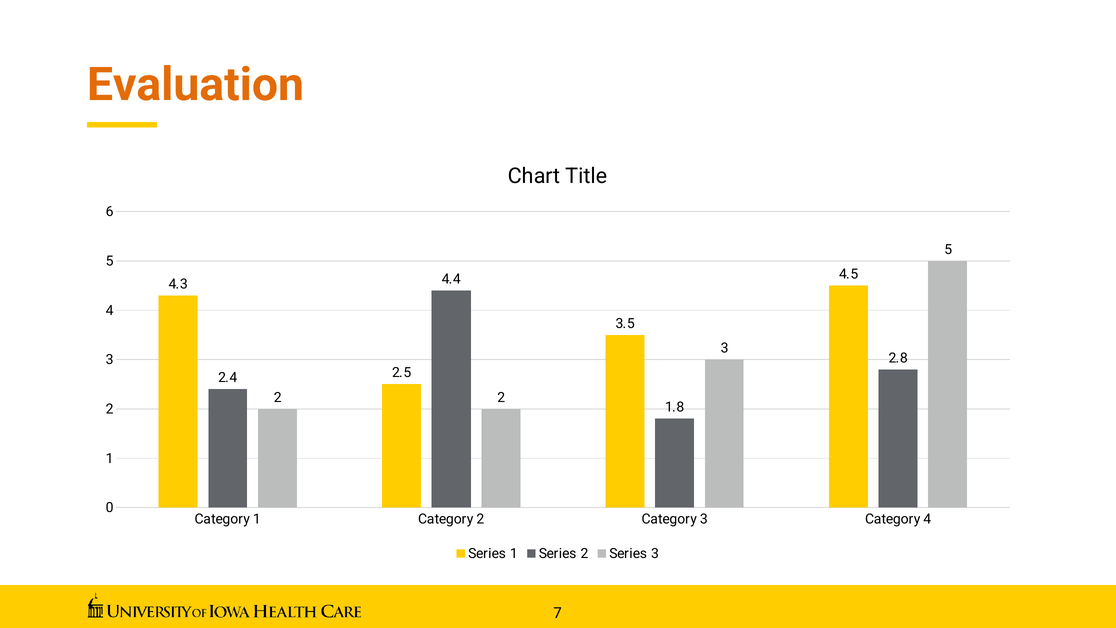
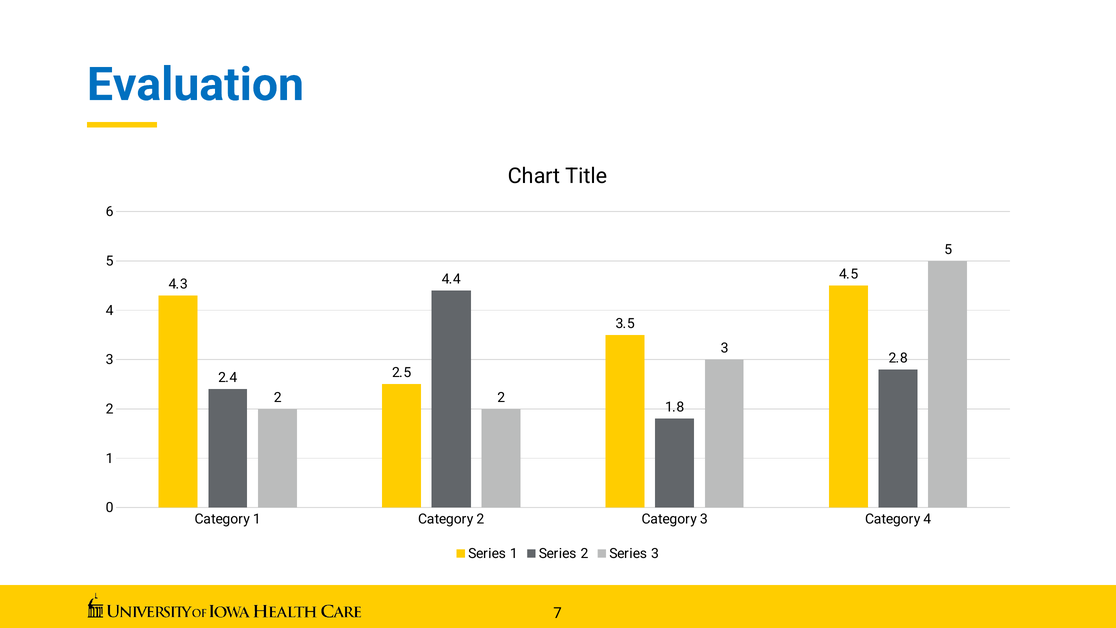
Evaluation colour: orange -> blue (195, 85)
